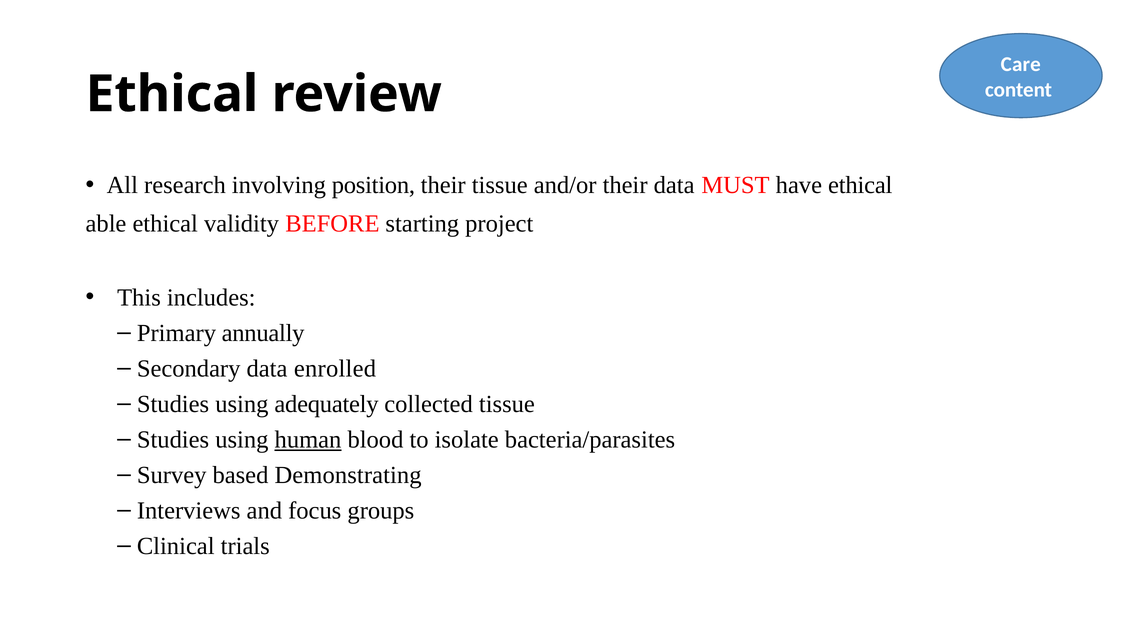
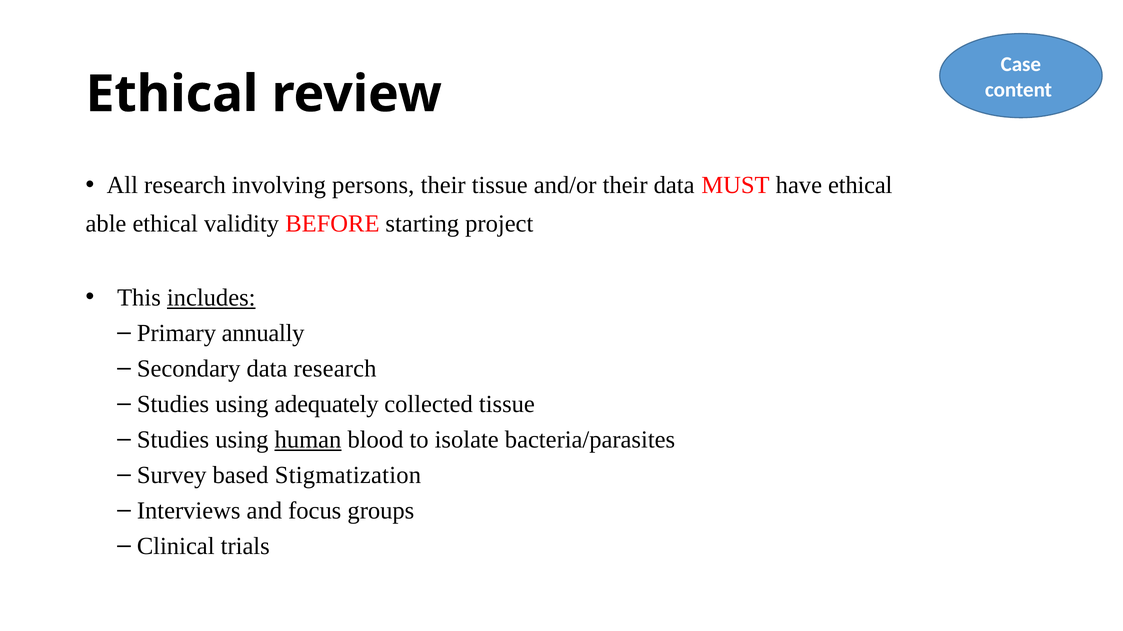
Care: Care -> Case (1021, 65)
position: position -> persons (373, 185)
includes underline: none -> present (211, 298)
data enrolled: enrolled -> research (335, 369)
Demonstrating: Demonstrating -> Stigmatization (348, 476)
